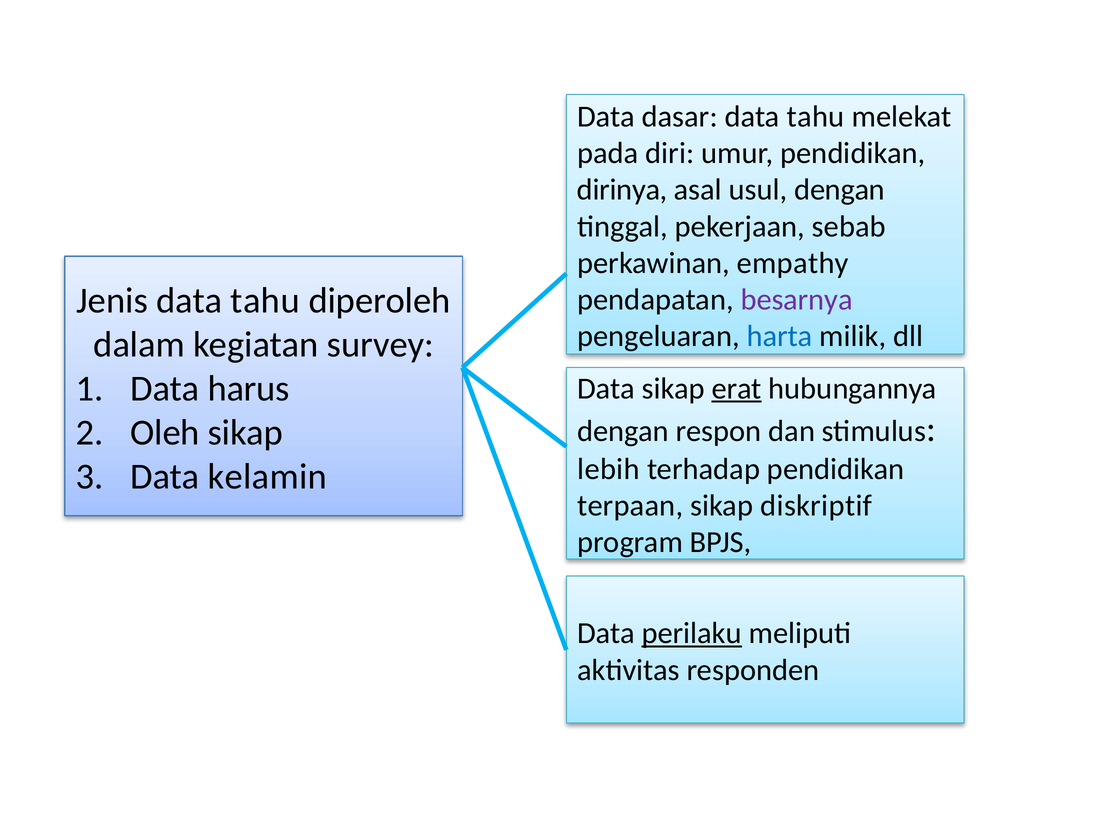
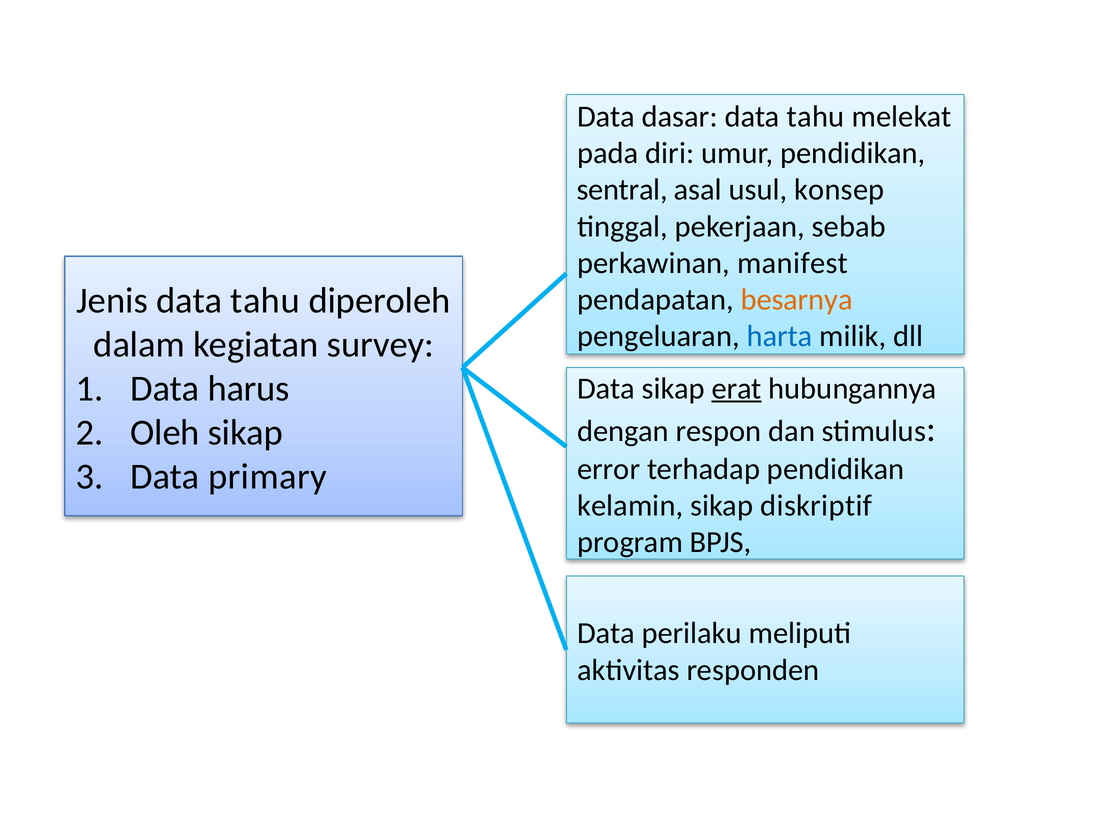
dirinya: dirinya -> sentral (622, 190)
usul dengan: dengan -> konsep (839, 190)
empathy: empathy -> manifest (793, 263)
besarnya colour: purple -> orange (797, 300)
lebih: lebih -> error (609, 469)
kelamin: kelamin -> primary (267, 476)
terpaan: terpaan -> kelamin (630, 505)
perilaku underline: present -> none (692, 633)
